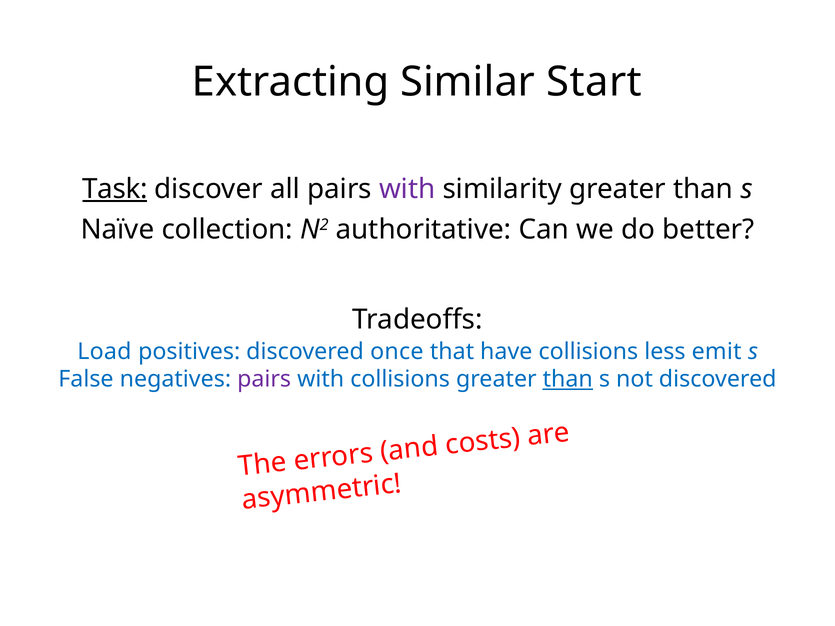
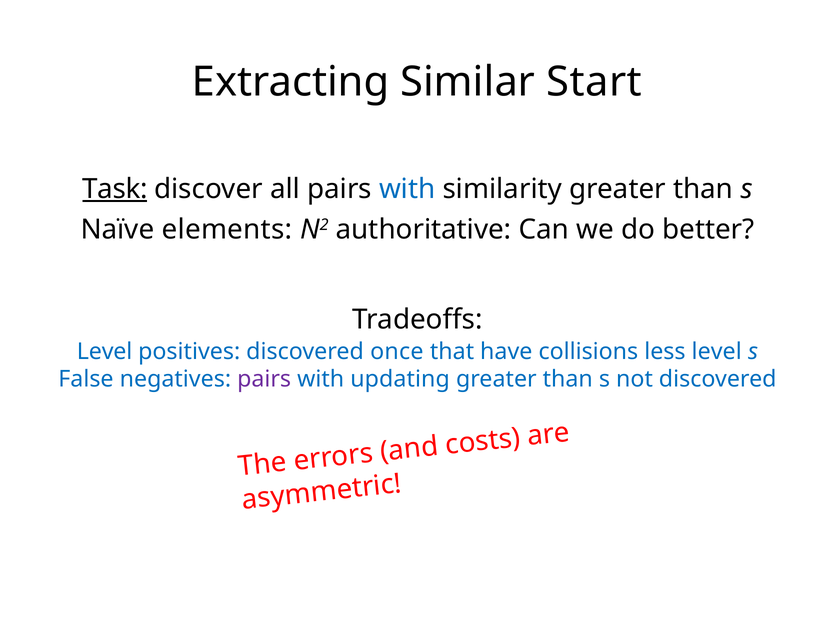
with colour: purple -> blue (407, 189)
collection: collection -> elements (227, 229)
Load: Load -> Level (105, 352)
less emit: emit -> level (717, 352)
with collisions: collisions -> updating (400, 379)
than underline: present -> none (568, 379)
